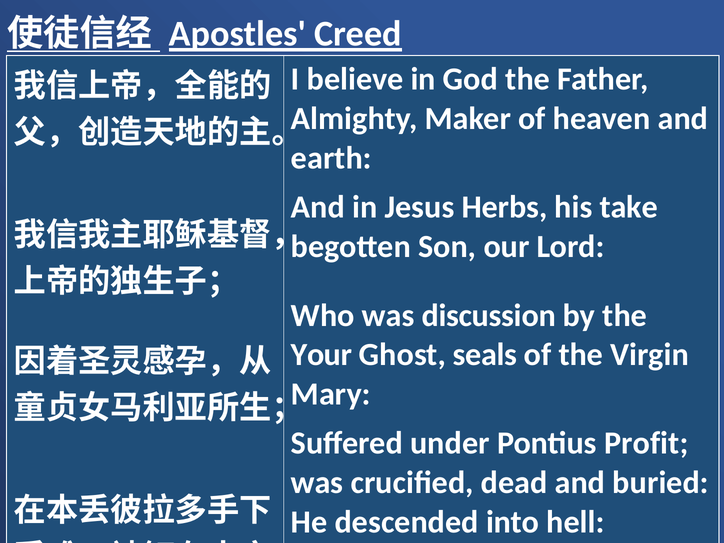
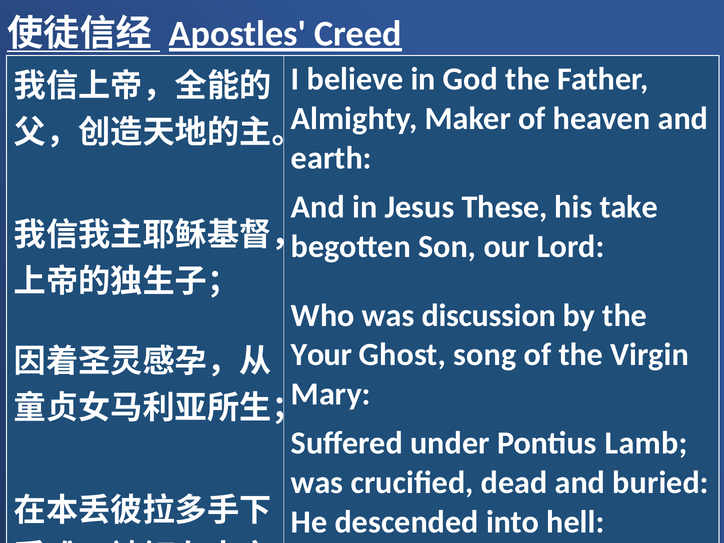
Herbs: Herbs -> These (505, 207)
seals: seals -> song (485, 355)
Profit: Profit -> Lamb (646, 443)
